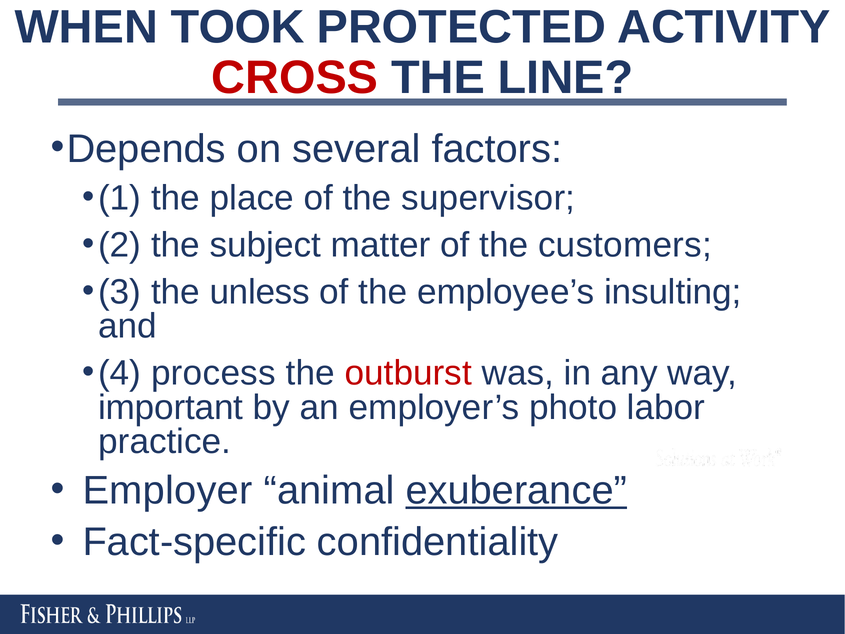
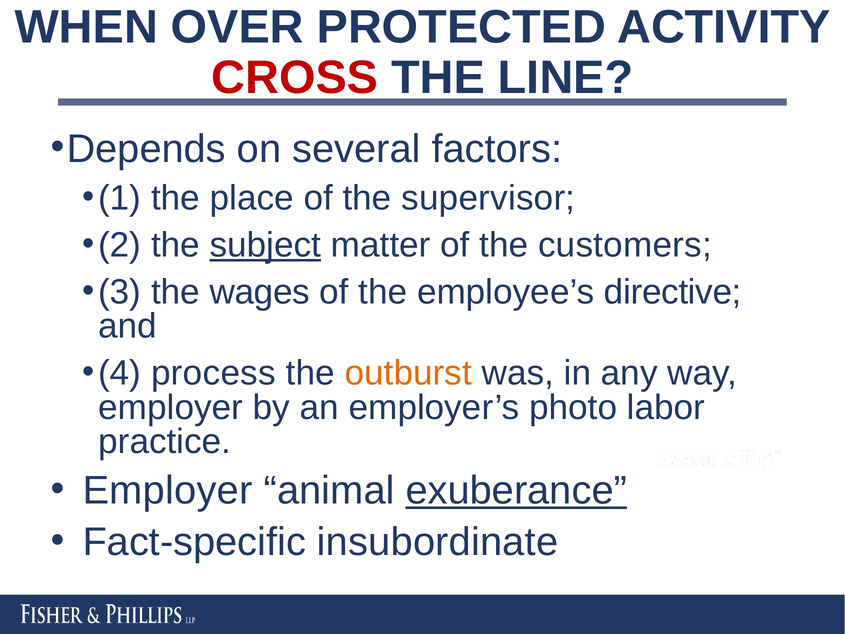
TOOK: TOOK -> OVER (237, 27)
subject underline: none -> present (265, 245)
unless: unless -> wages (260, 292)
insulting: insulting -> directive (673, 292)
outburst colour: red -> orange (408, 373)
important: important -> employer (171, 407)
confidentiality: confidentiality -> insubordinate (438, 542)
